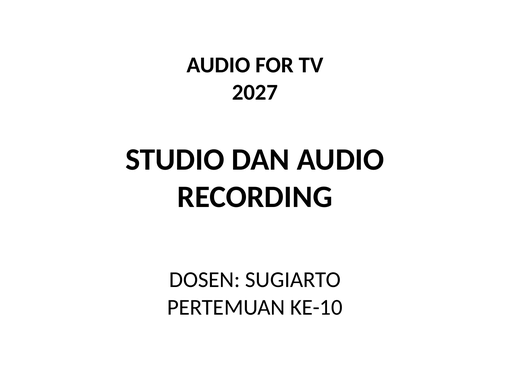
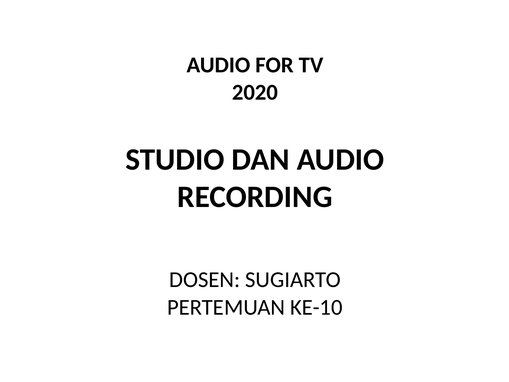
2027: 2027 -> 2020 (255, 92)
